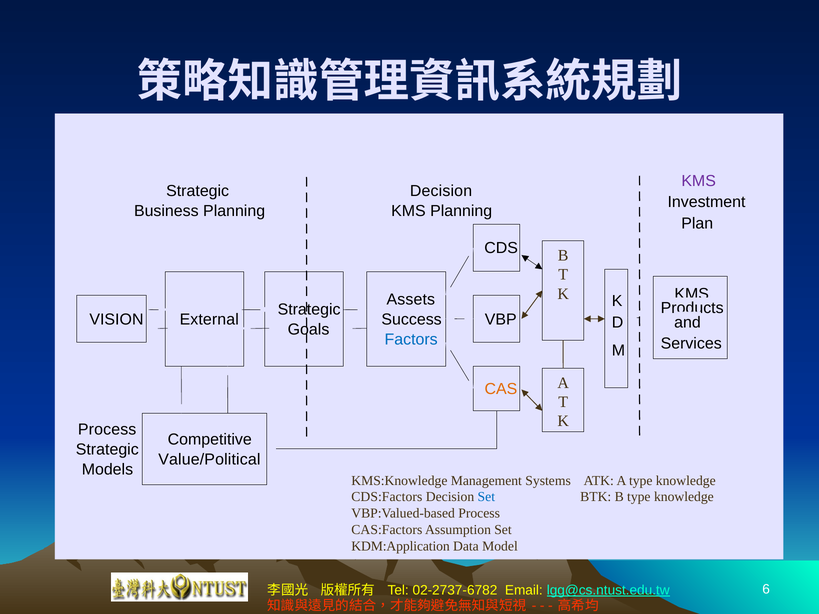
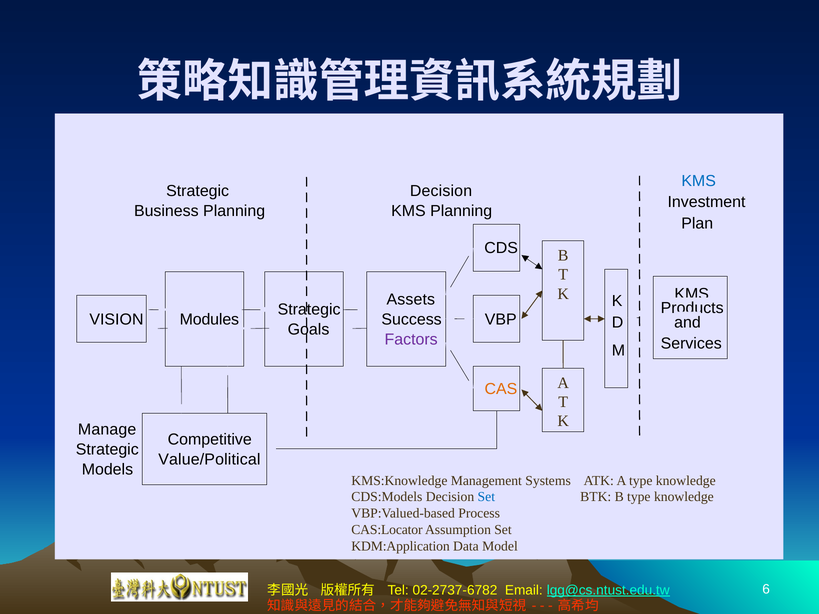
KMS colour: purple -> blue (699, 181)
External: External -> Modules (209, 320)
Factors colour: blue -> purple (411, 340)
Process: Process -> Manage (107, 429)
CDS:Factors: CDS:Factors -> CDS:Models (387, 497)
CAS:Factors: CAS:Factors -> CAS:Locator (387, 530)
